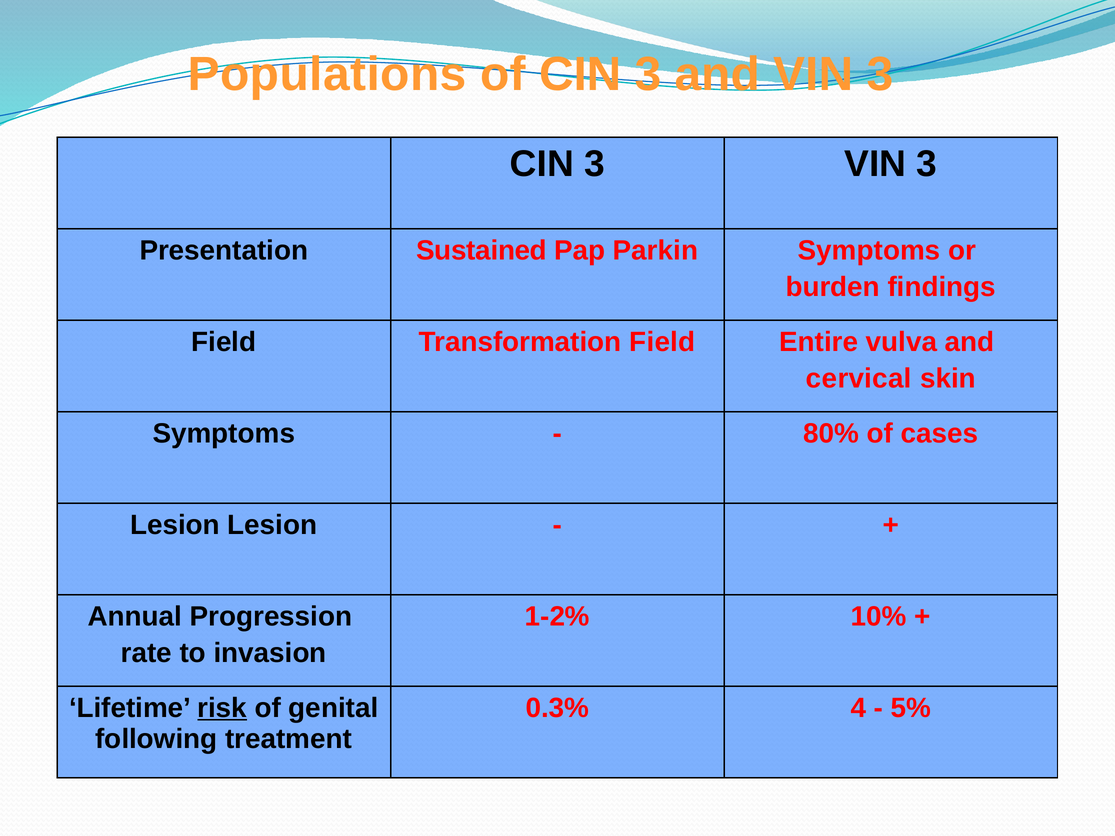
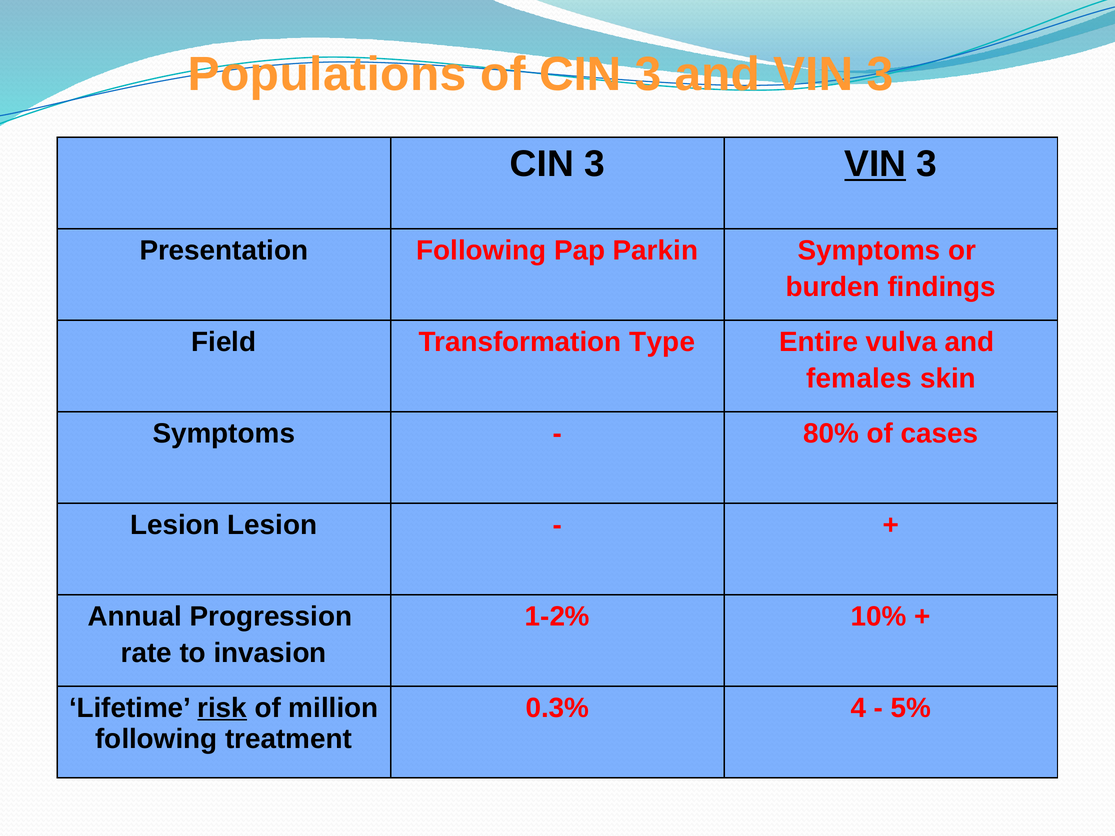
VIN underline: none -> present (875, 164)
Presentation Sustained: Sustained -> Following (481, 250)
Transformation Field: Field -> Type (662, 342)
cervical: cervical -> females (859, 379)
genital: genital -> million (333, 708)
